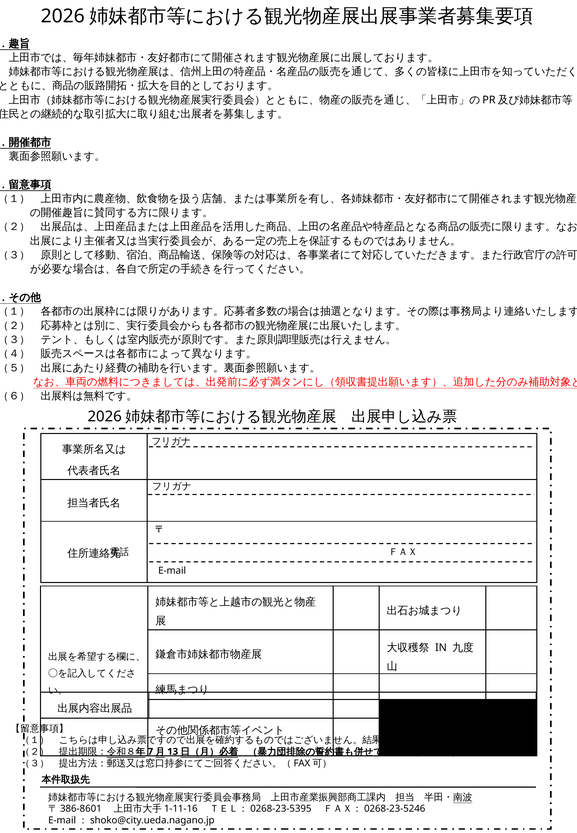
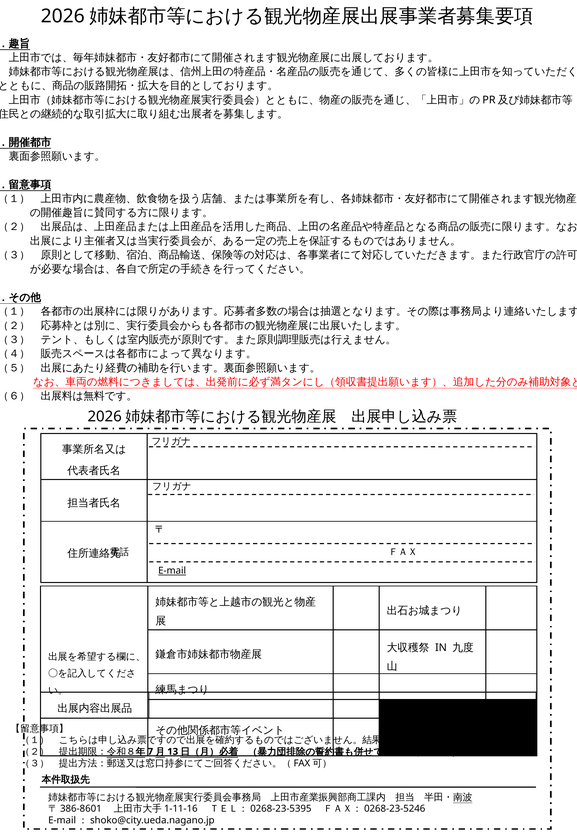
E-mail underline: none -> present (172, 571)
